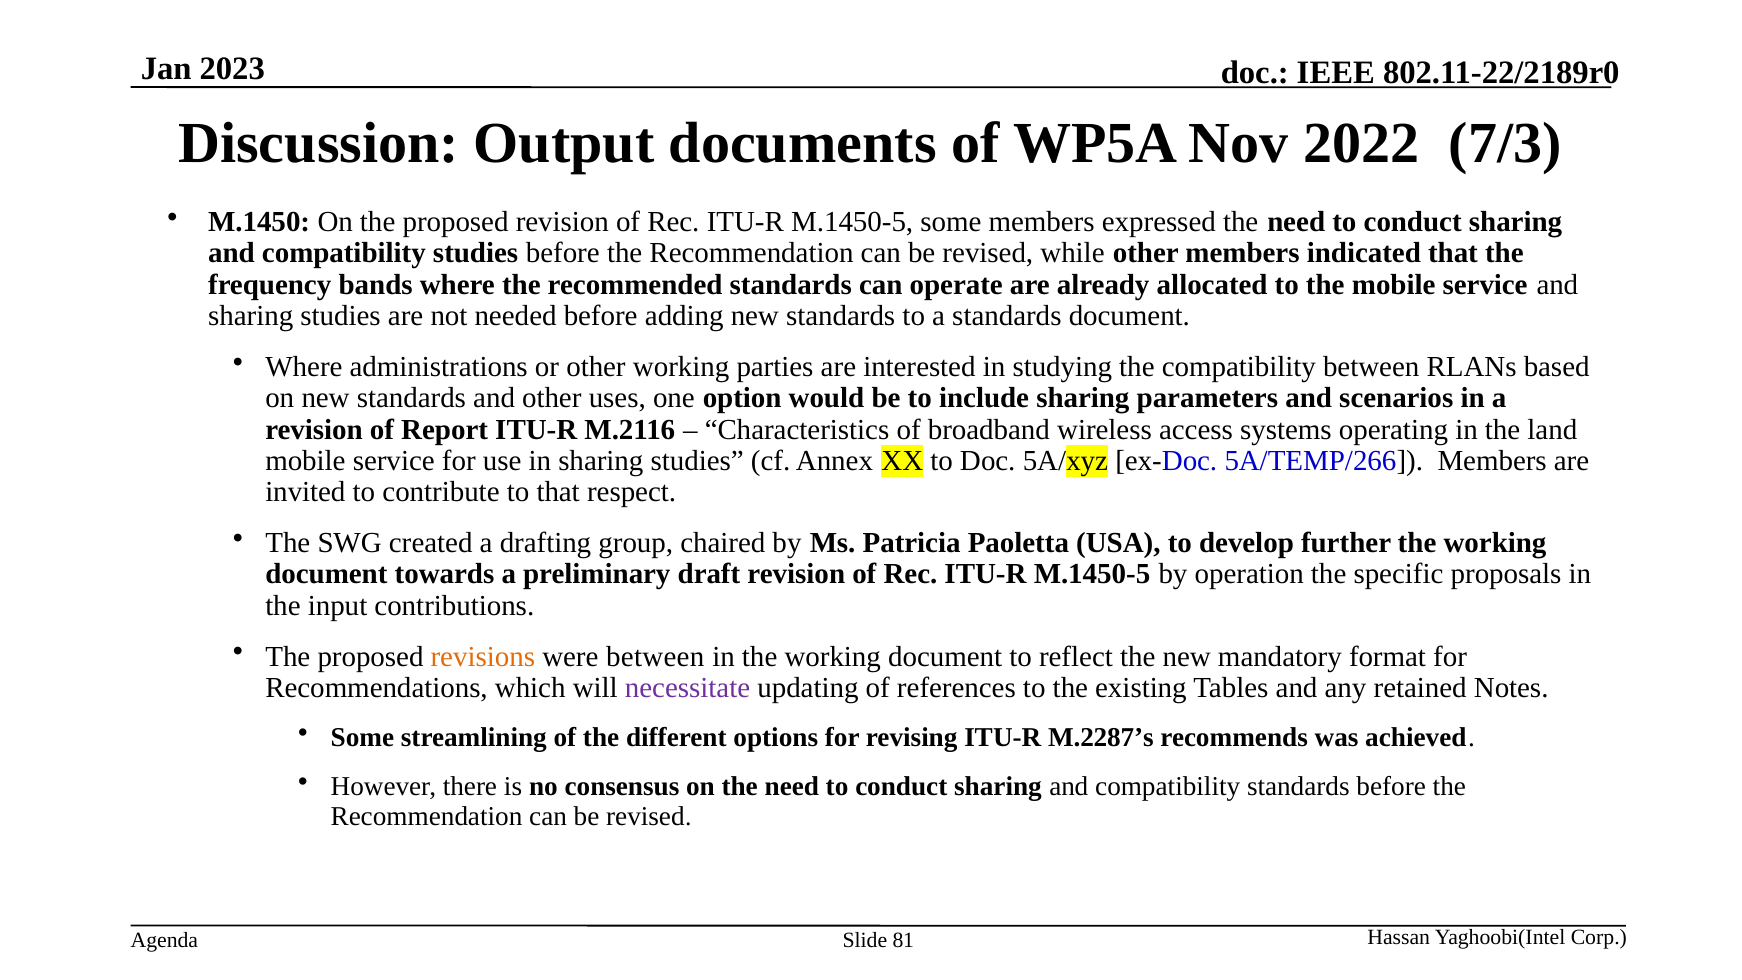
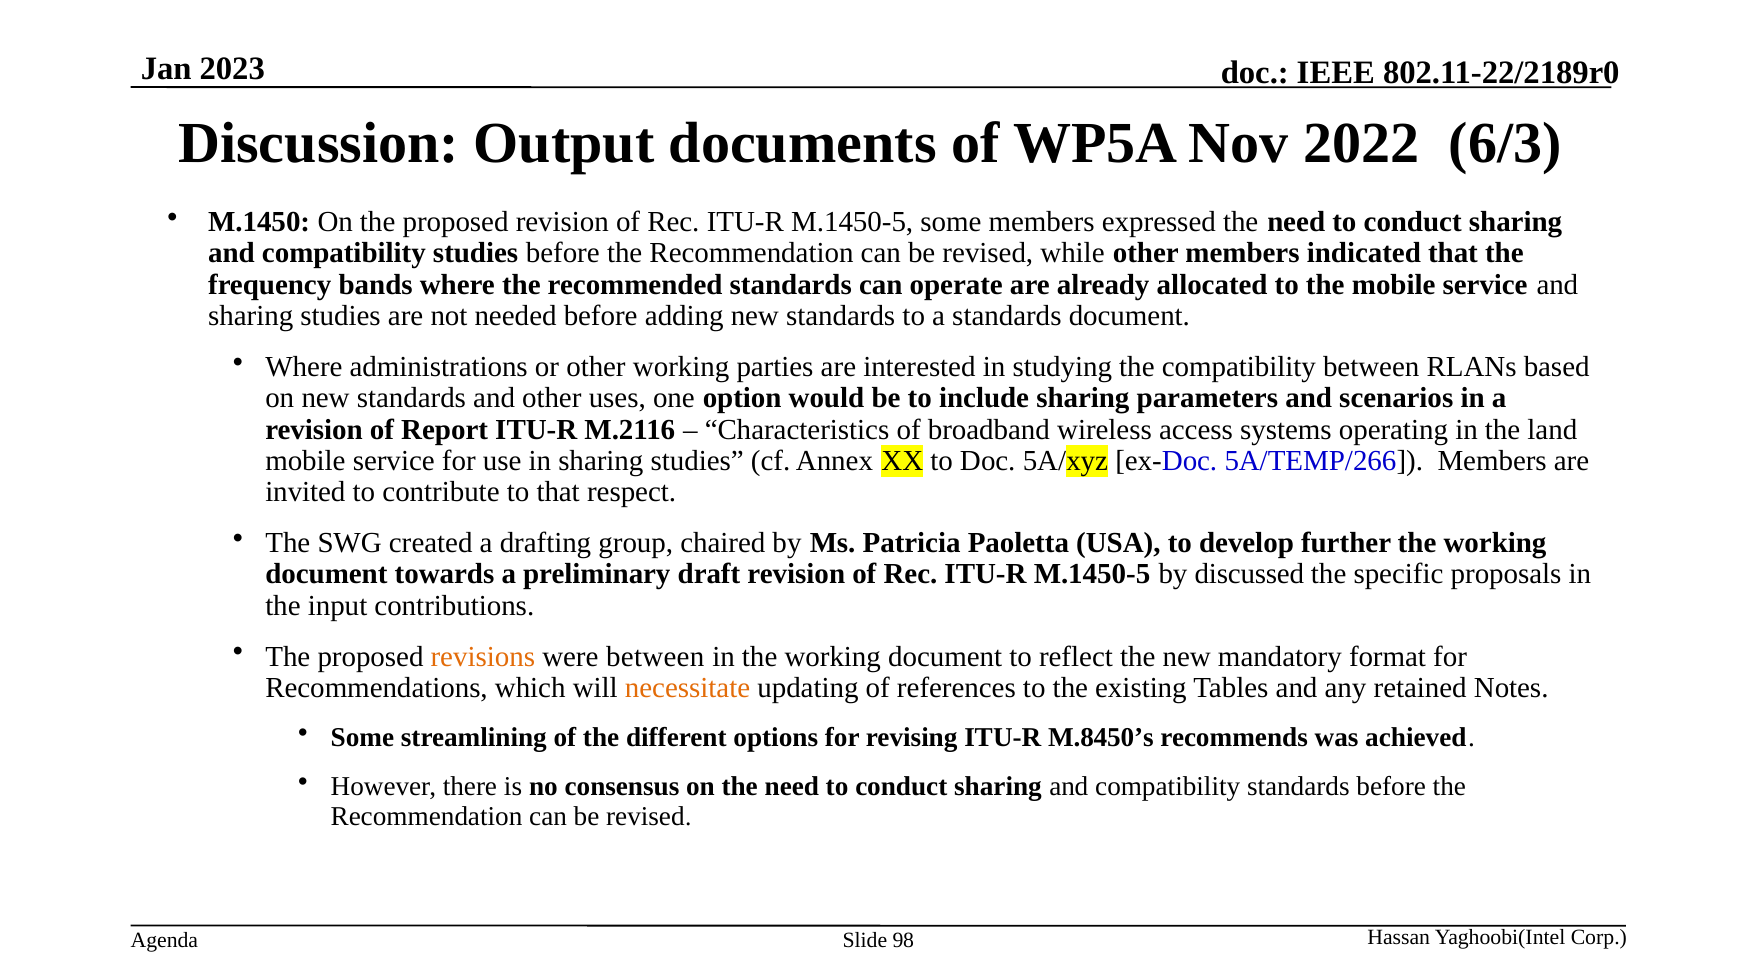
7/3: 7/3 -> 6/3 (1505, 144)
operation: operation -> discussed (1249, 574)
necessitate colour: purple -> orange (688, 688)
M.2287’s: M.2287’s -> M.8450’s (1101, 738)
81: 81 -> 98 (903, 940)
